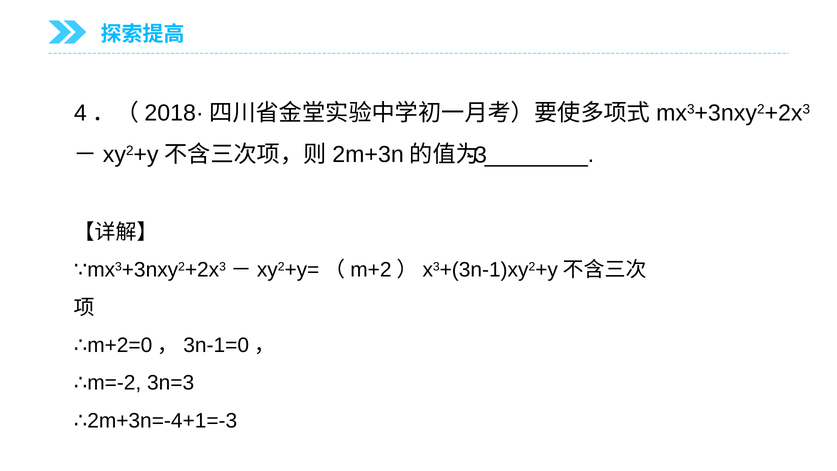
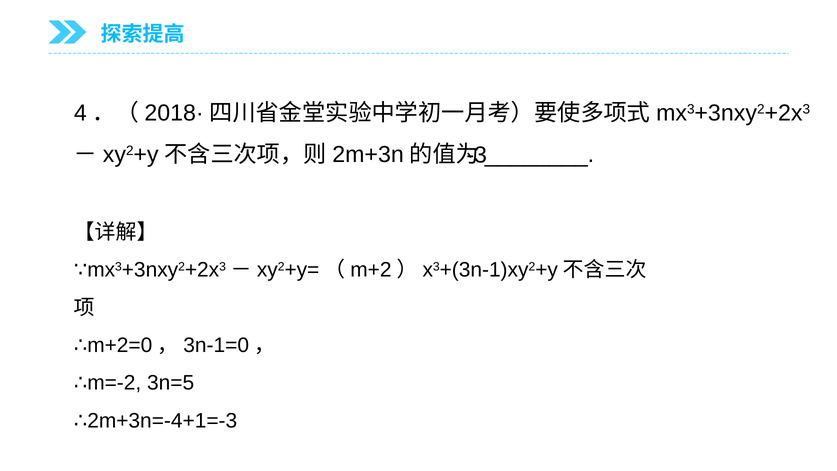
3n=3: 3n=3 -> 3n=5 (171, 383)
